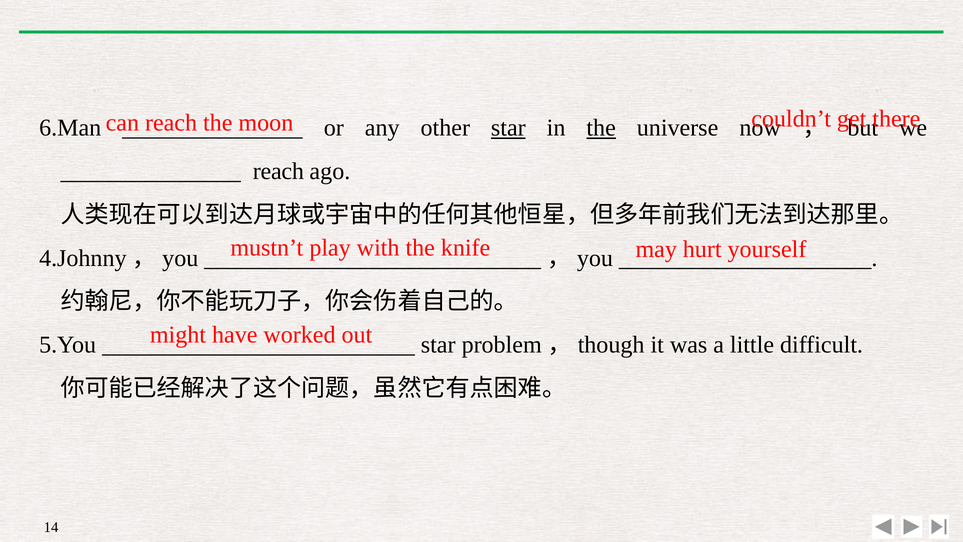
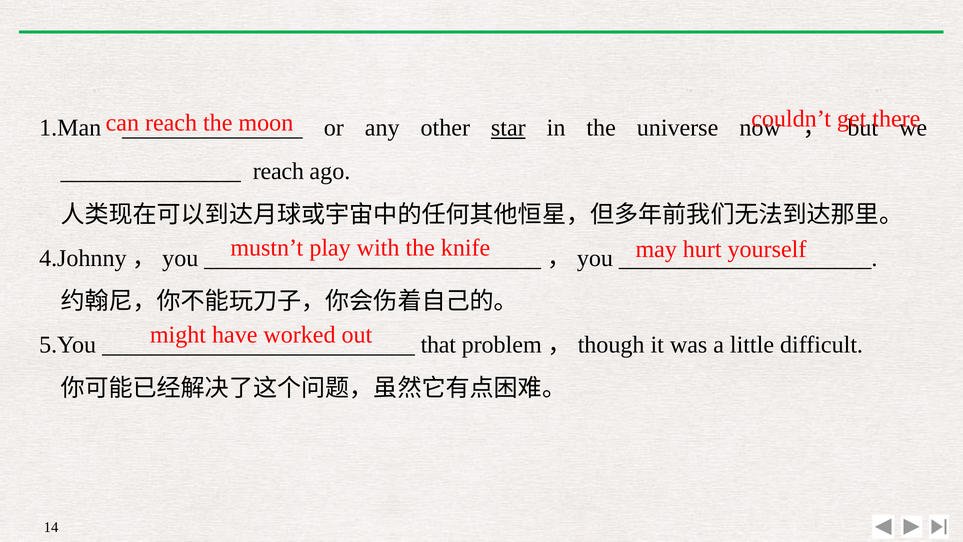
6.Man: 6.Man -> 1.Man (70, 128)
the underline: present -> none (601, 128)
star: star -> that (438, 345)
